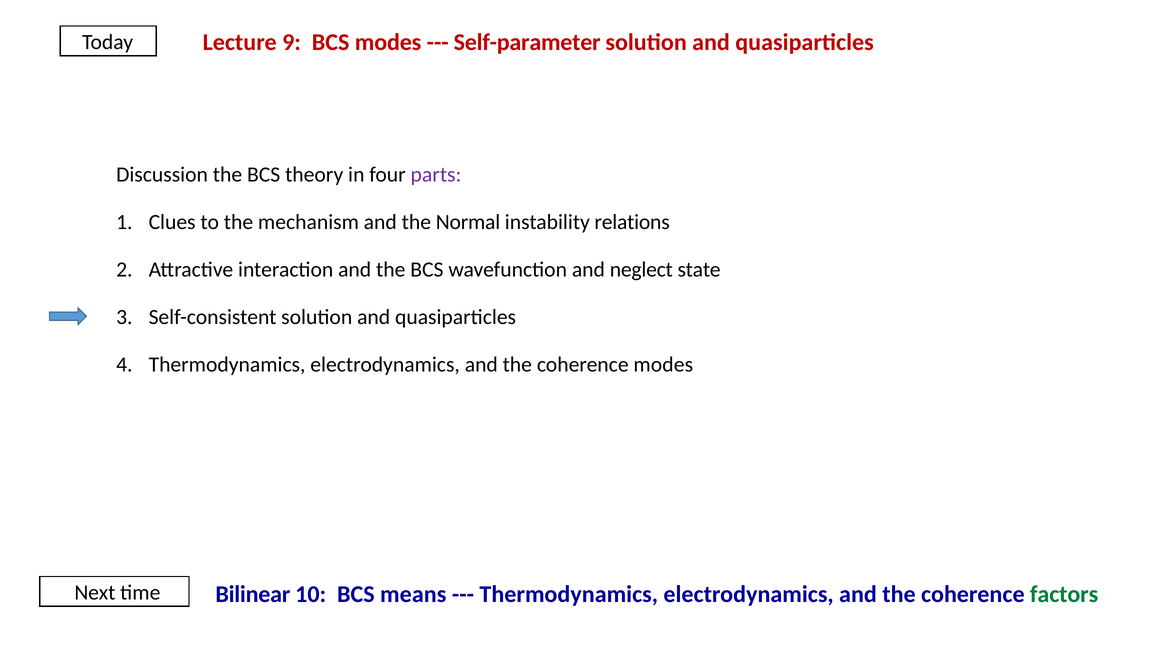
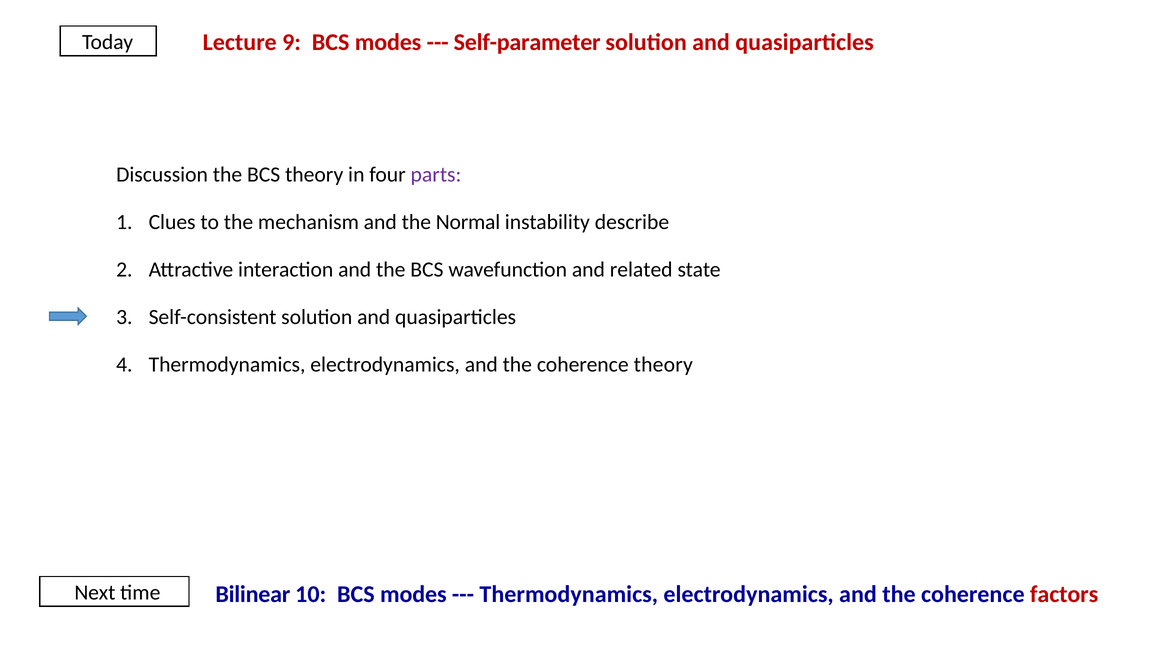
relations: relations -> describe (632, 222)
neglect: neglect -> related (641, 270)
coherence modes: modes -> theory (663, 365)
10 BCS means: means -> modes (413, 594)
factors colour: green -> red (1064, 594)
